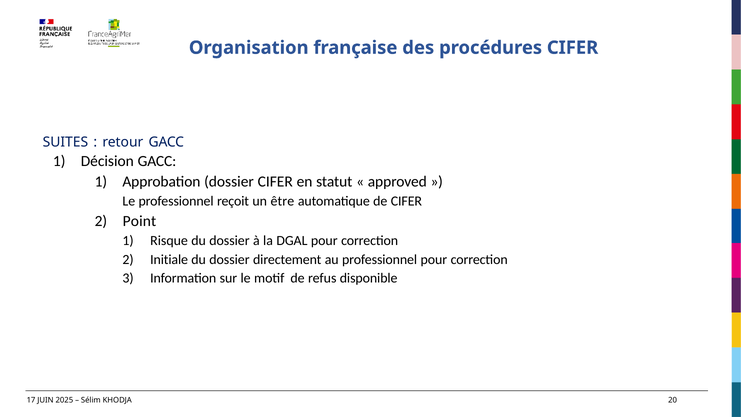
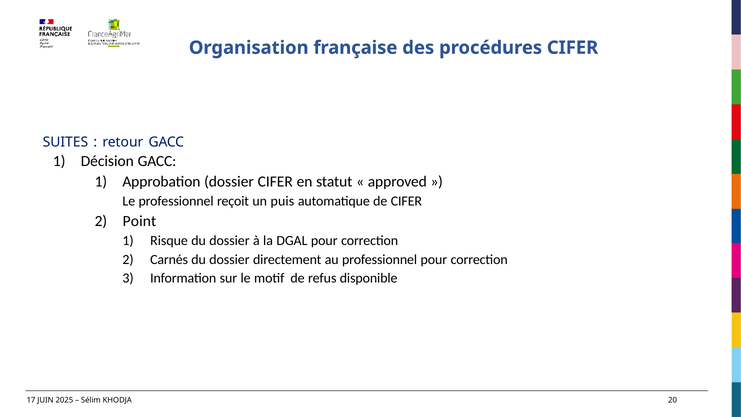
être: être -> puis (282, 201)
Initiale: Initiale -> Carnés (169, 259)
